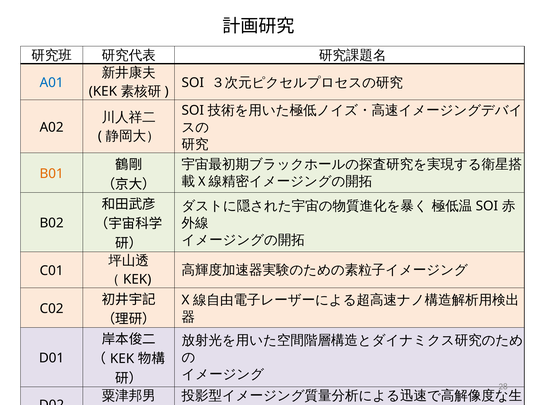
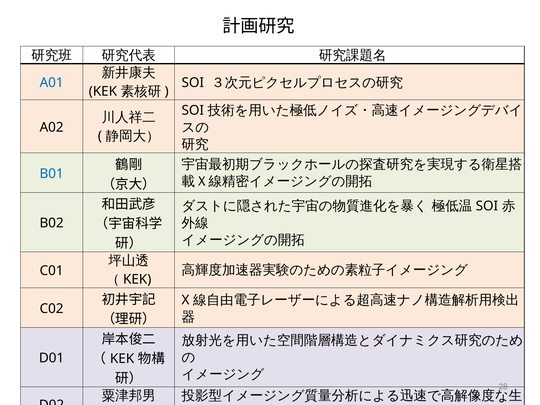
B01 colour: orange -> blue (52, 174)
